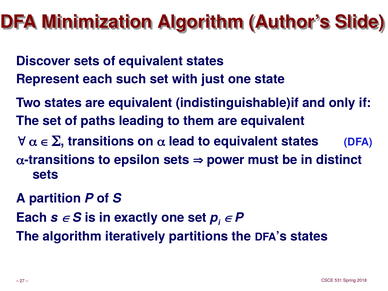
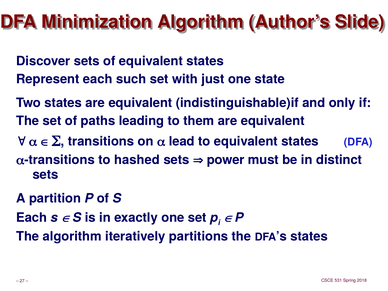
epsilon: epsilon -> hashed (137, 160)
